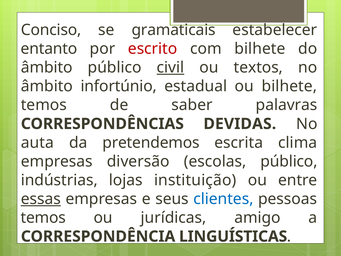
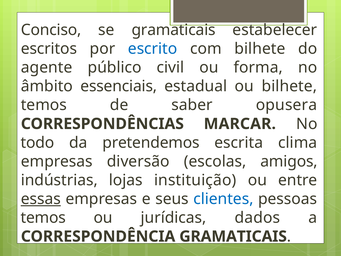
entanto: entanto -> escritos (49, 49)
escrito colour: red -> blue (153, 49)
âmbito: âmbito -> agente (47, 67)
civil underline: present -> none (170, 67)
textos: textos -> forma (258, 67)
infortúnio: infortúnio -> essenciais (119, 86)
palavras: palavras -> opusera (286, 105)
DEVIDAS: DEVIDAS -> MARCAR (240, 124)
auta: auta -> todo (38, 142)
escolas público: público -> amigos (289, 161)
amigo: amigo -> dados (257, 218)
CORRESPONDÊNCIA LINGUÍSTICAS: LINGUÍSTICAS -> GRAMATICAIS (233, 236)
